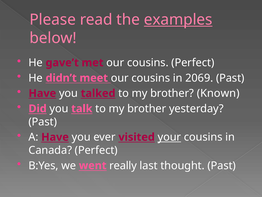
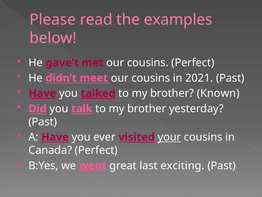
examples underline: present -> none (178, 20)
2069: 2069 -> 2021 (199, 78)
really: really -> great (123, 165)
thought: thought -> exciting (182, 165)
